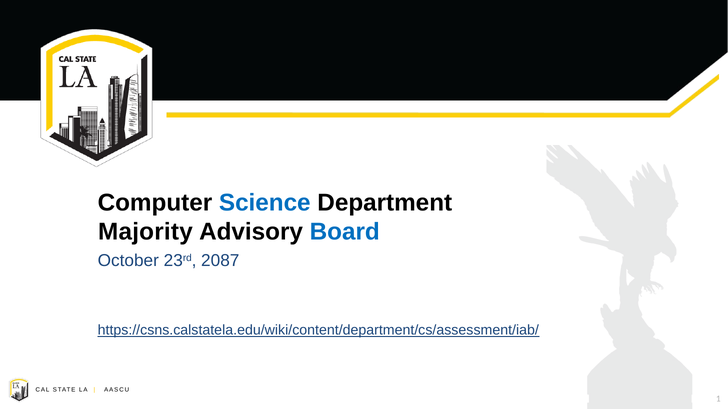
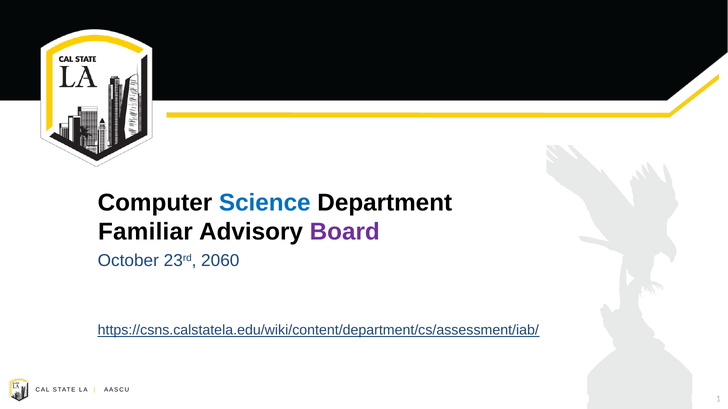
Majority: Majority -> Familiar (145, 232)
Board colour: blue -> purple (345, 232)
2087: 2087 -> 2060 (220, 261)
